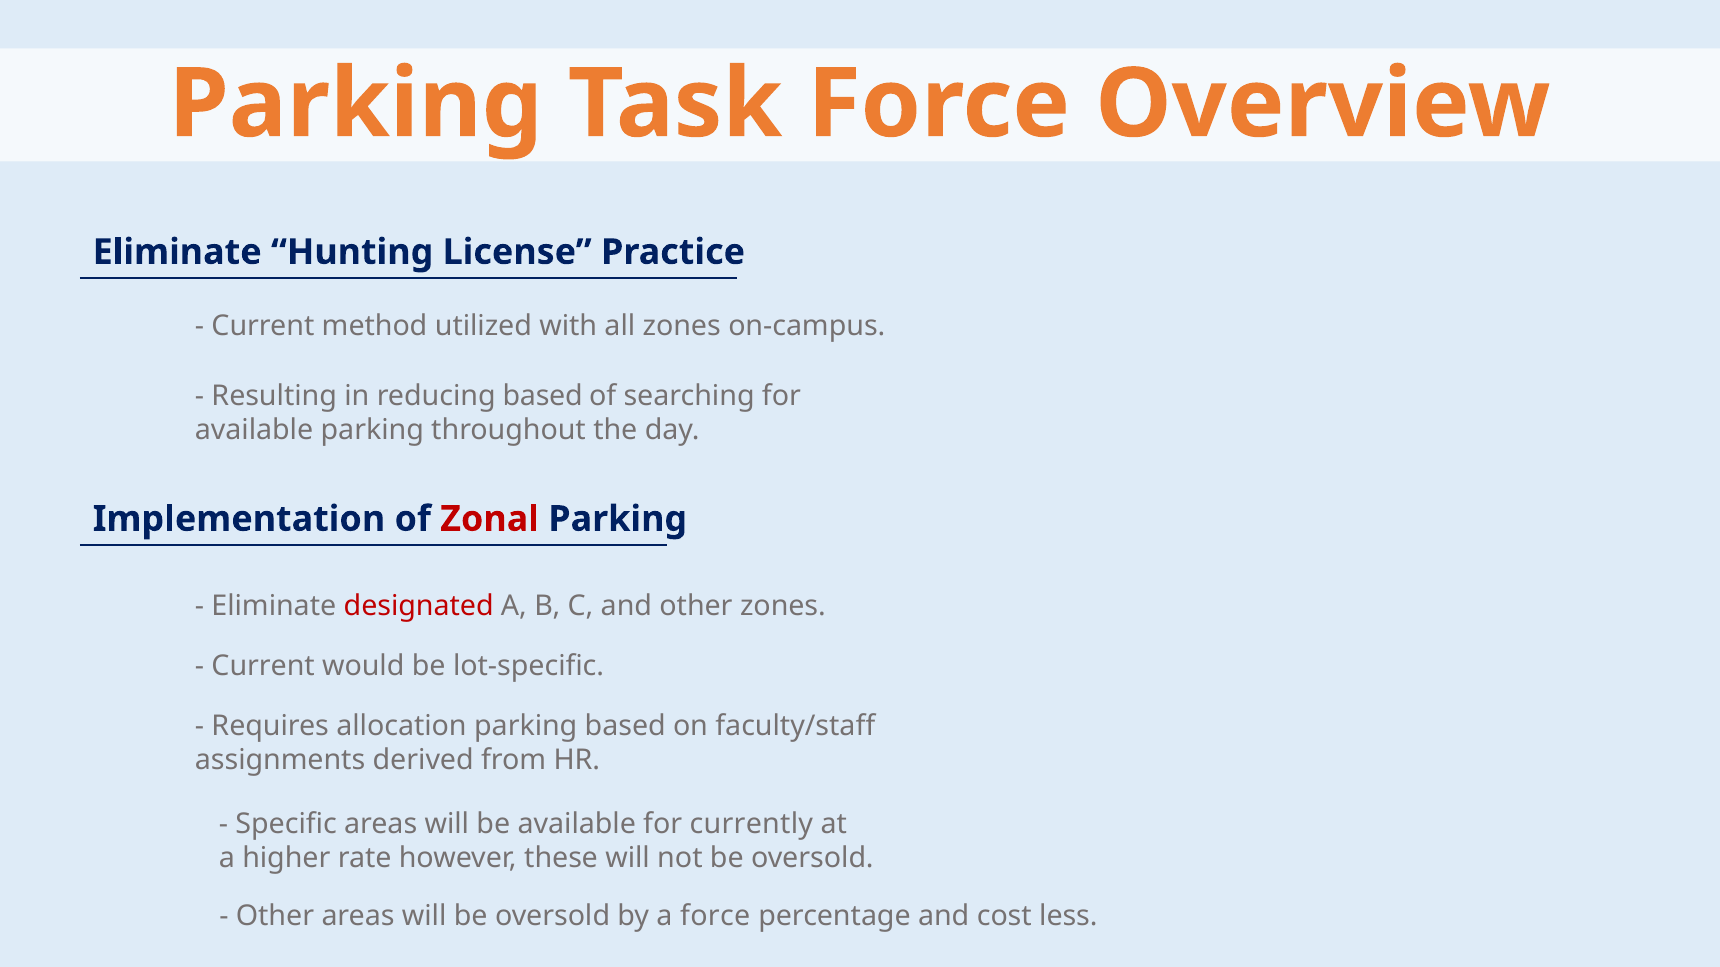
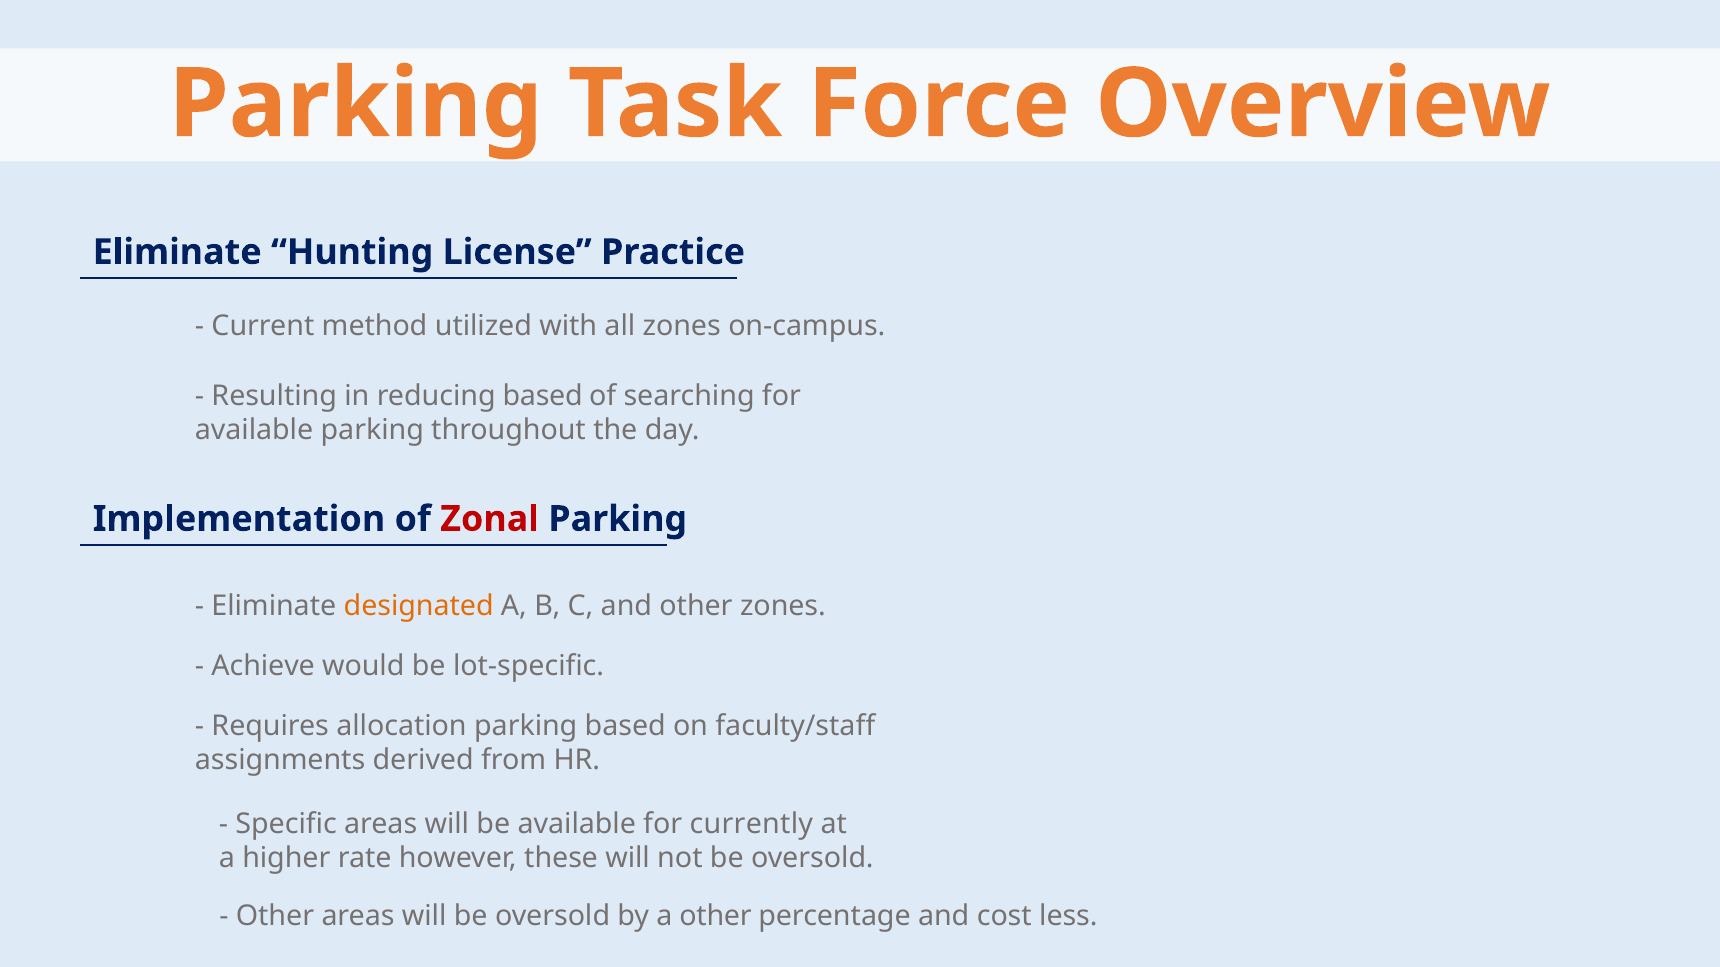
designated colour: red -> orange (419, 607)
Current: Current -> Achieve (263, 666)
a force: force -> other (716, 917)
